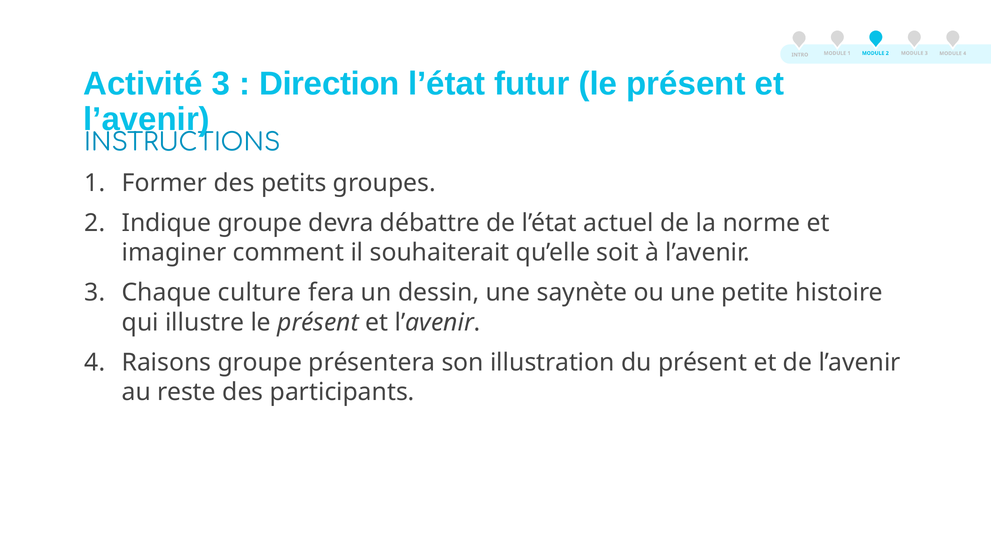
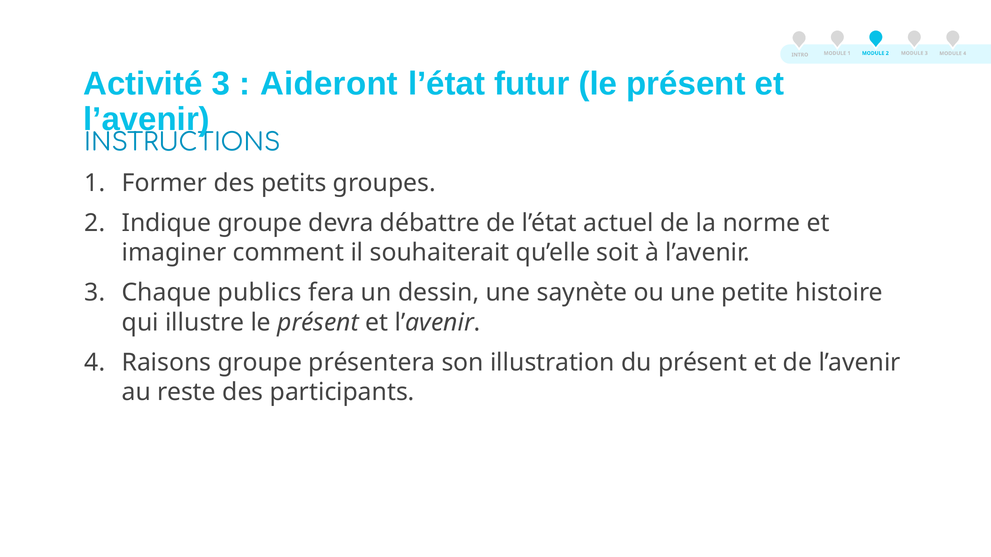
Direction: Direction -> Aideront (329, 84)
culture: culture -> publics (260, 293)
